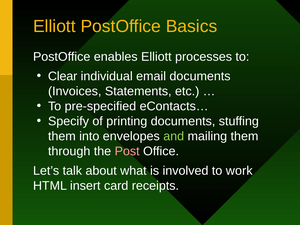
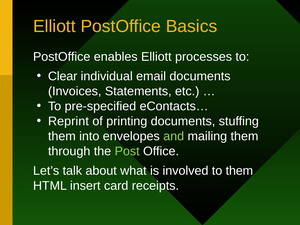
Specify: Specify -> Reprint (68, 121)
Post colour: pink -> light green (127, 151)
to work: work -> them (239, 171)
